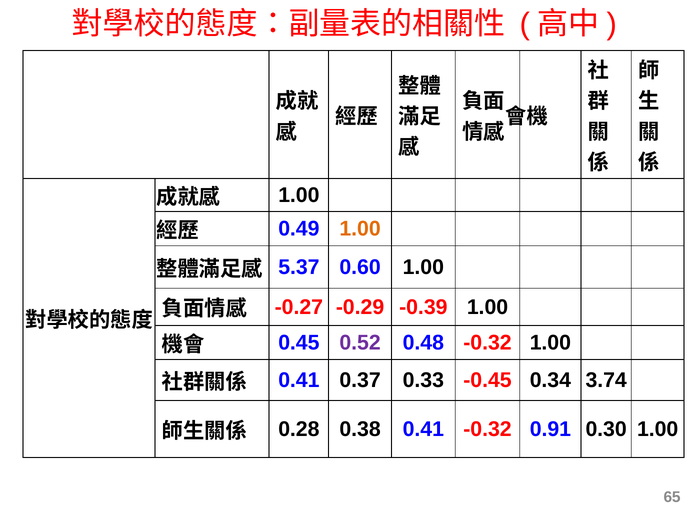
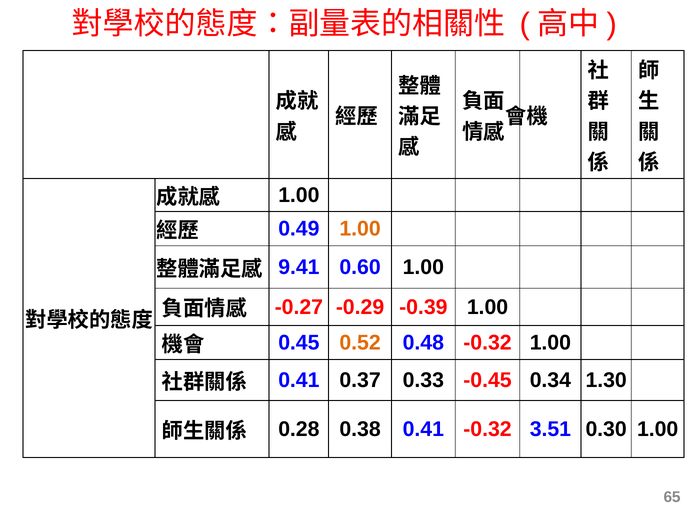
5.37: 5.37 -> 9.41 (299, 267)
0.52 colour: purple -> orange (360, 343)
3.74: 3.74 -> 1.30 (606, 380)
0.91: 0.91 -> 3.51 (550, 429)
